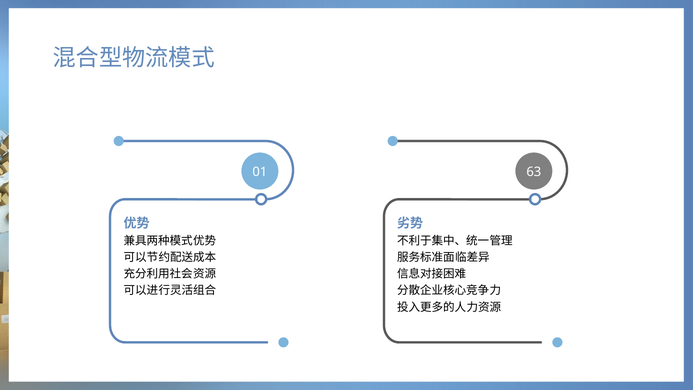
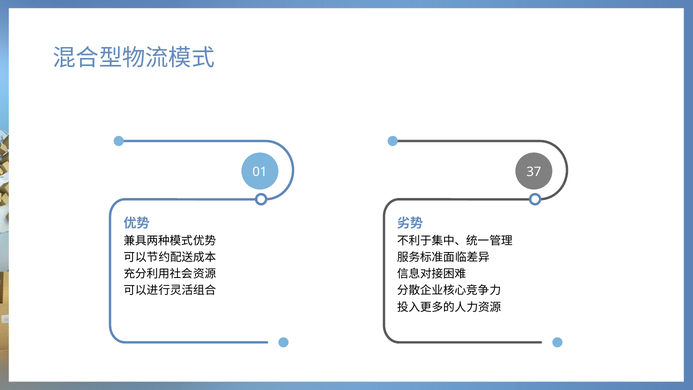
63: 63 -> 37 (534, 172)
